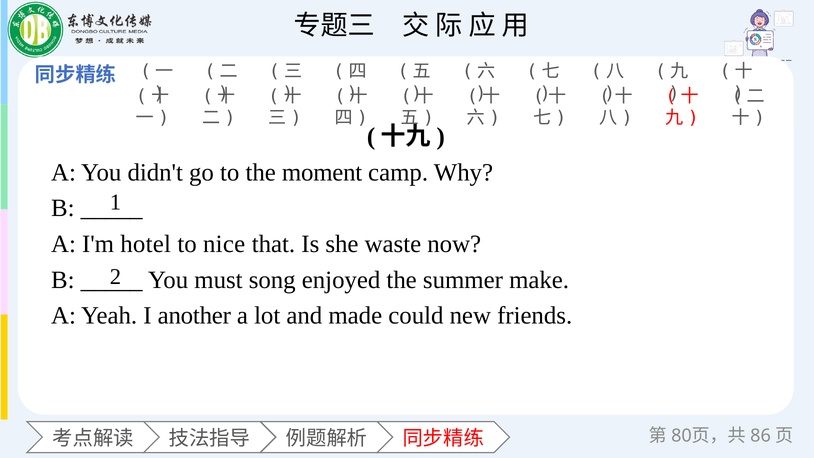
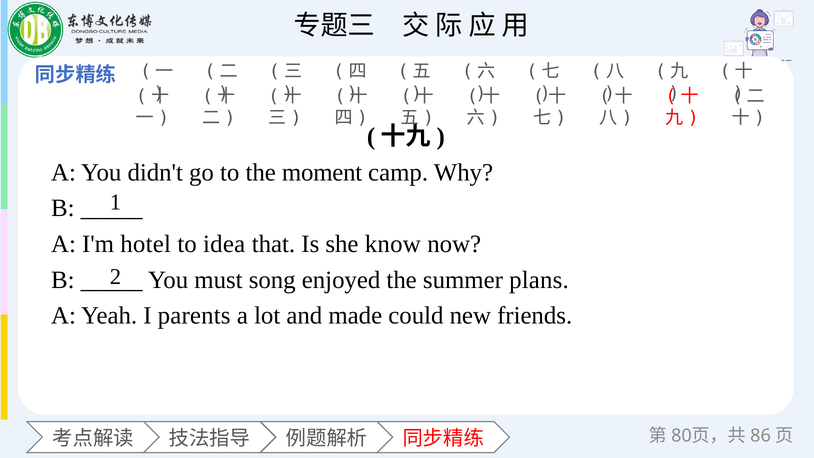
nice: nice -> idea (224, 244)
waste: waste -> know (393, 244)
make: make -> plans (539, 280)
another: another -> parents (194, 316)
